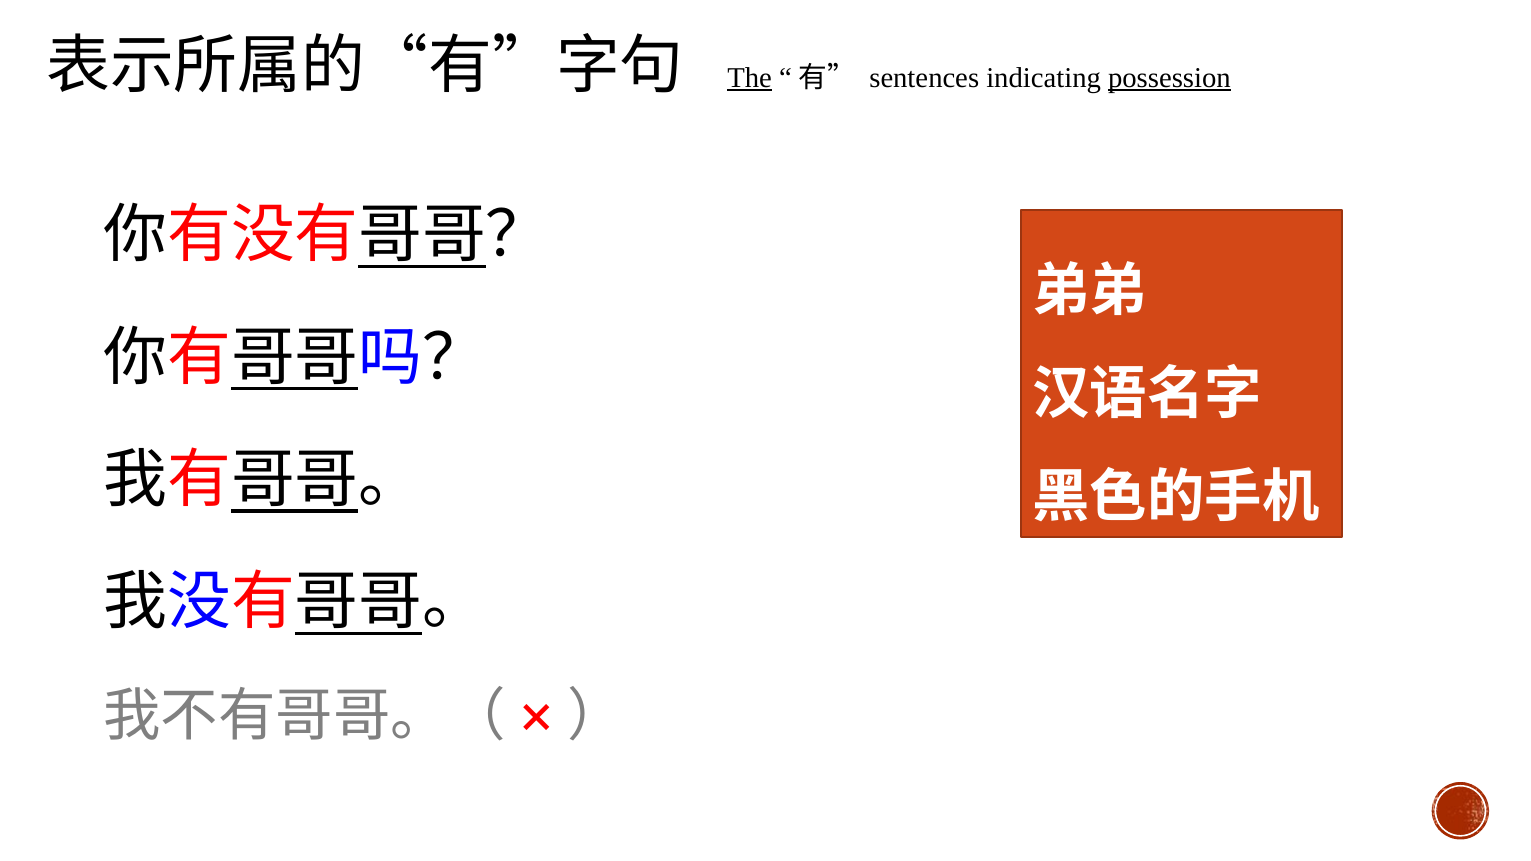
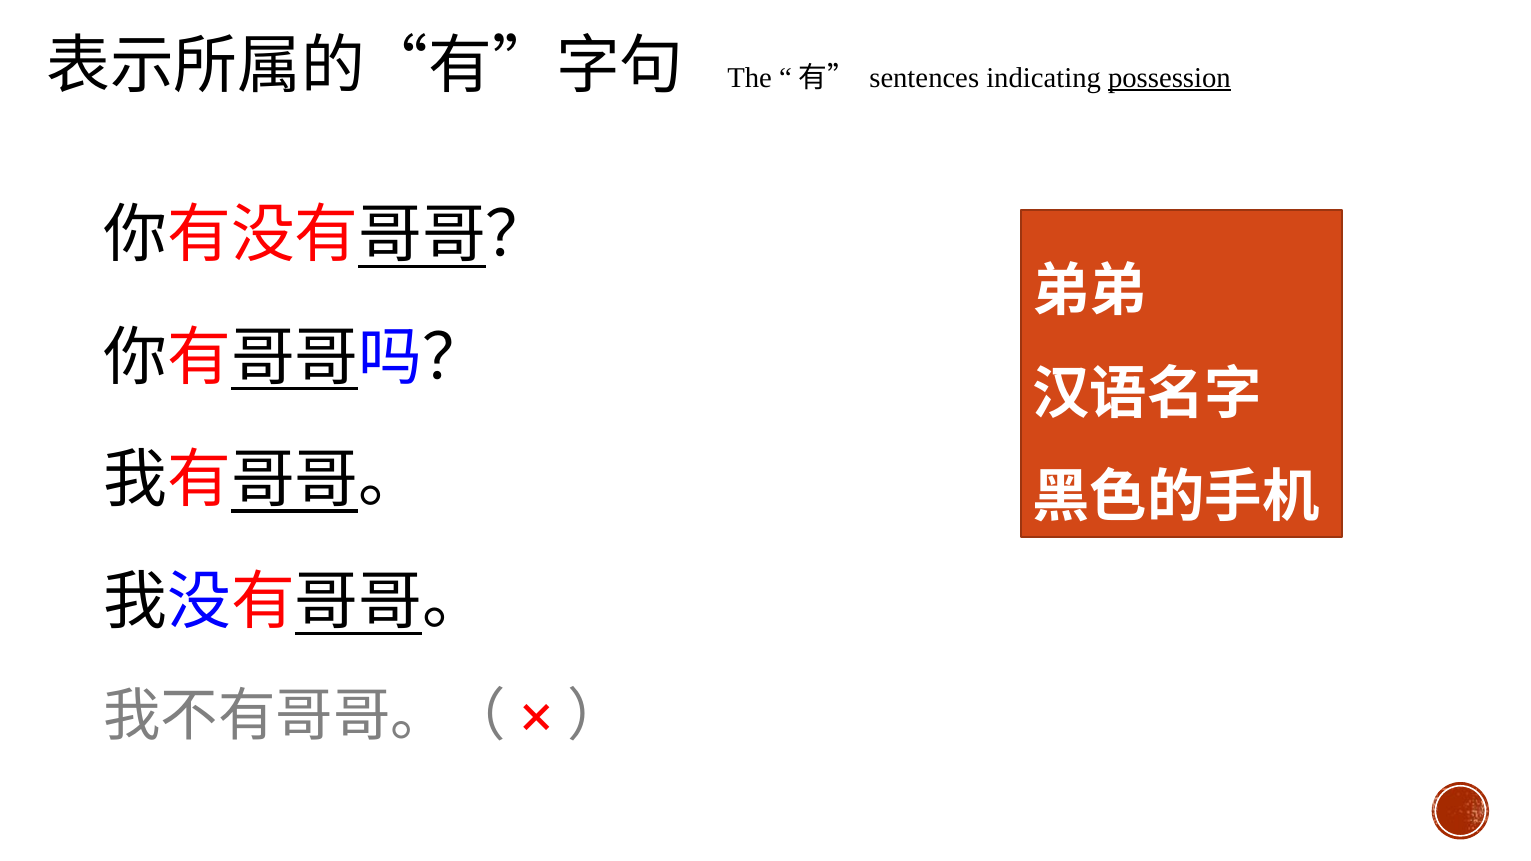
The underline: present -> none (750, 78)
